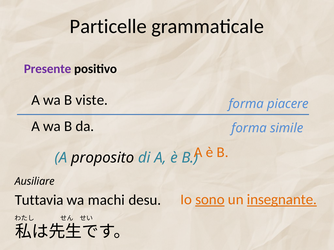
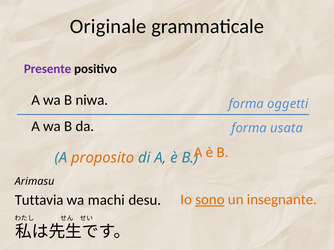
Particelle: Particelle -> Originale (108, 27)
viste: viste -> niwa (92, 100)
piacere: piacere -> oggetti (288, 104)
simile: simile -> usata (287, 128)
proposito colour: black -> orange (103, 158)
Ausiliare: Ausiliare -> Arimasu (35, 182)
insegnante underline: present -> none (282, 200)
